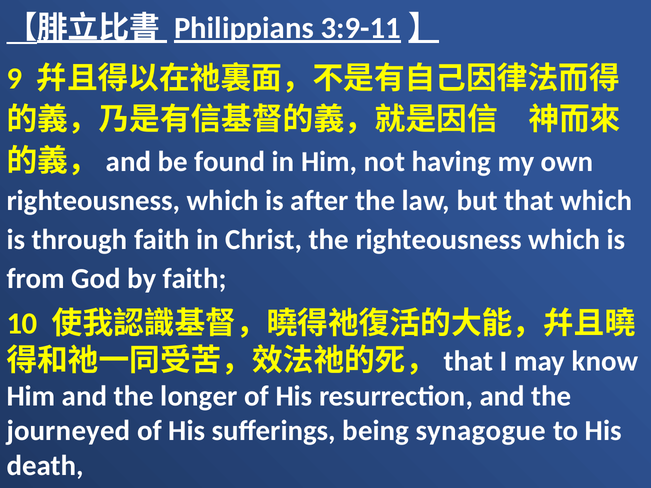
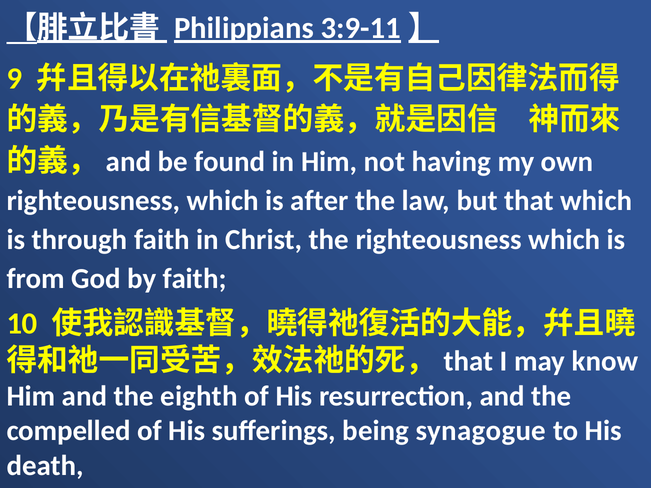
longer: longer -> eighth (199, 396)
journeyed: journeyed -> compelled (69, 431)
